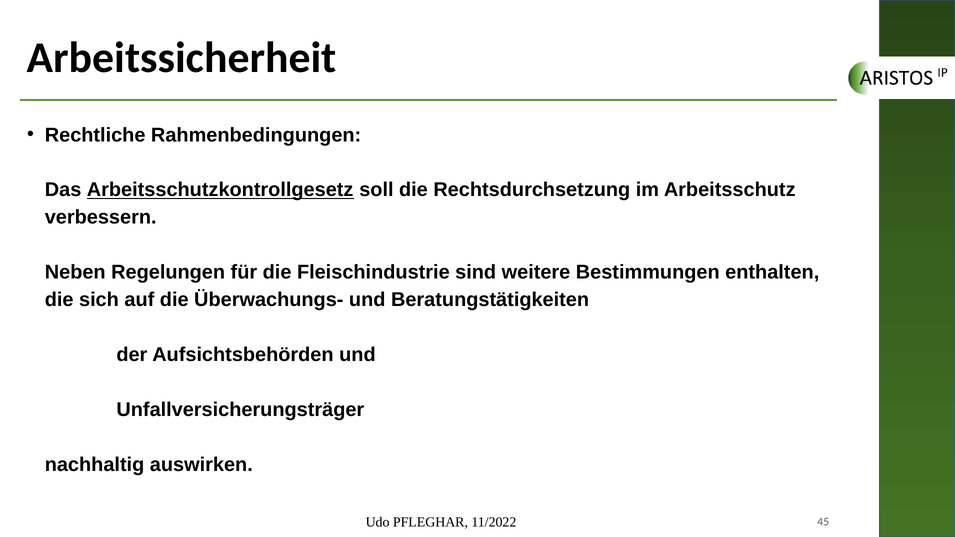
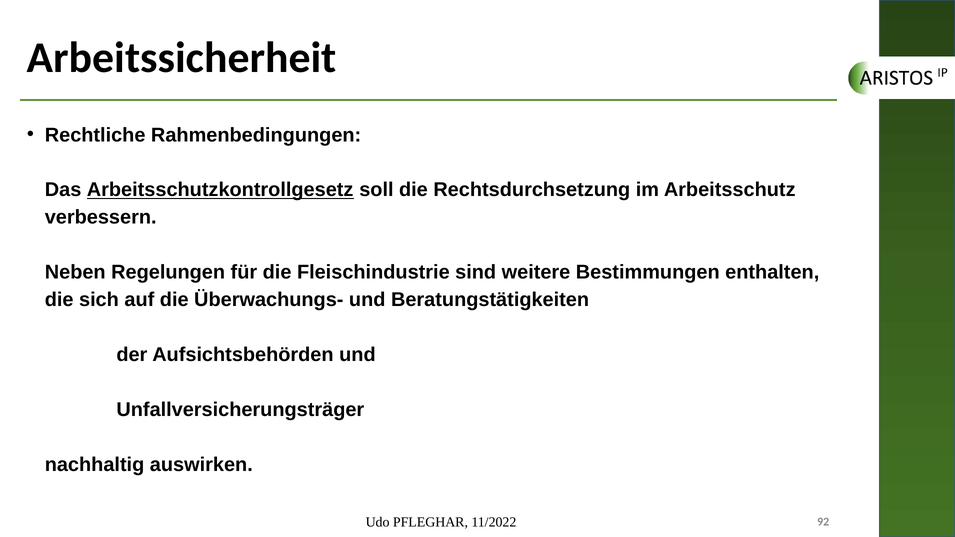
45: 45 -> 92 (823, 522)
